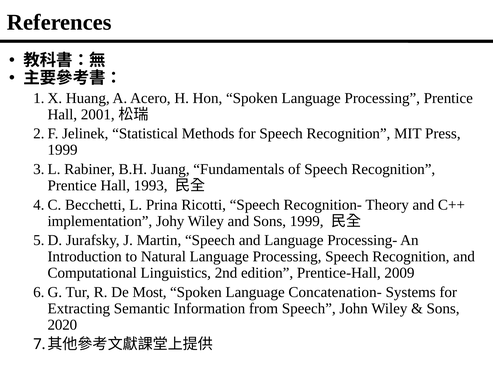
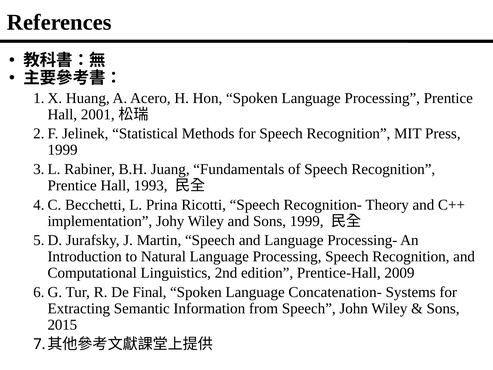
Most: Most -> Final (149, 292)
2020: 2020 -> 2015 (62, 325)
